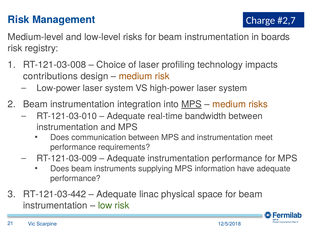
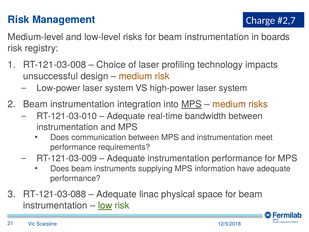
contributions: contributions -> unsuccessful (51, 76)
RT-121-03-442: RT-121-03-442 -> RT-121-03-088 (55, 194)
low underline: none -> present (105, 205)
